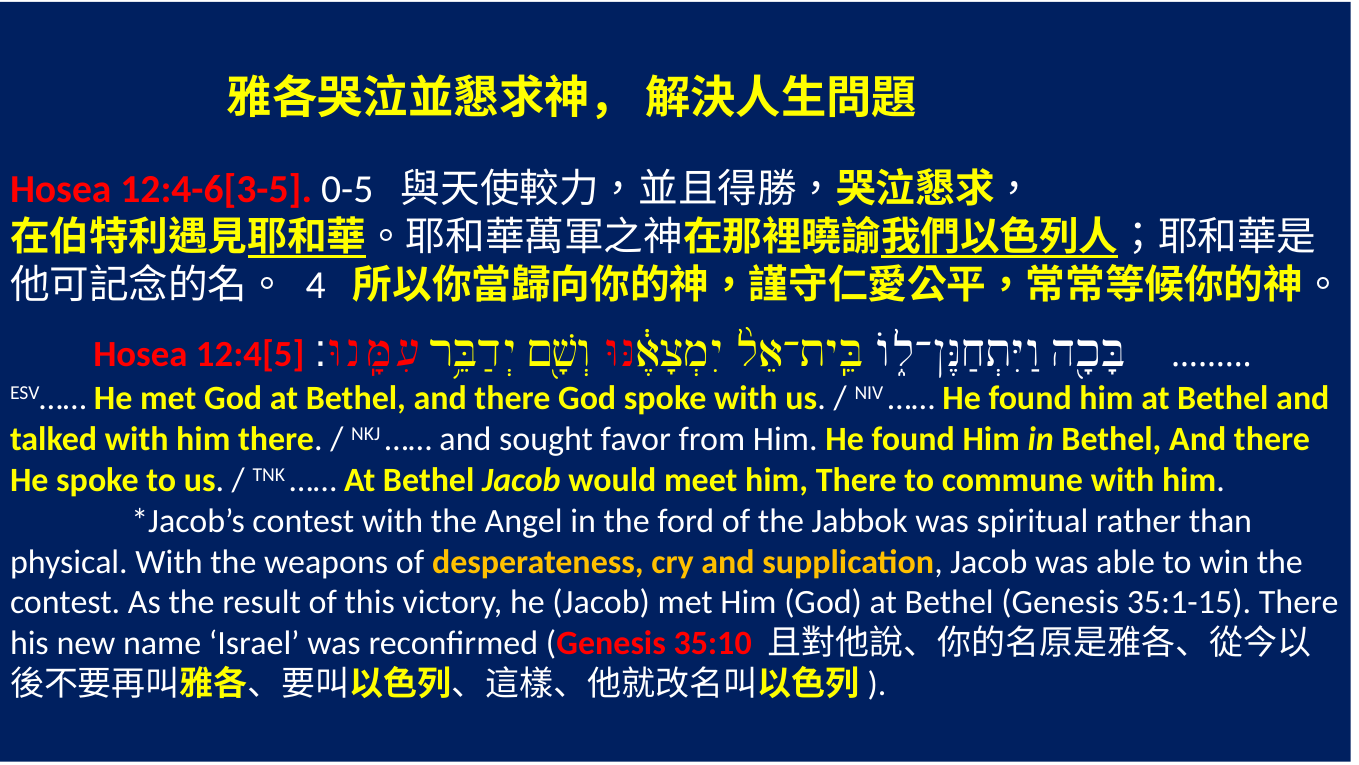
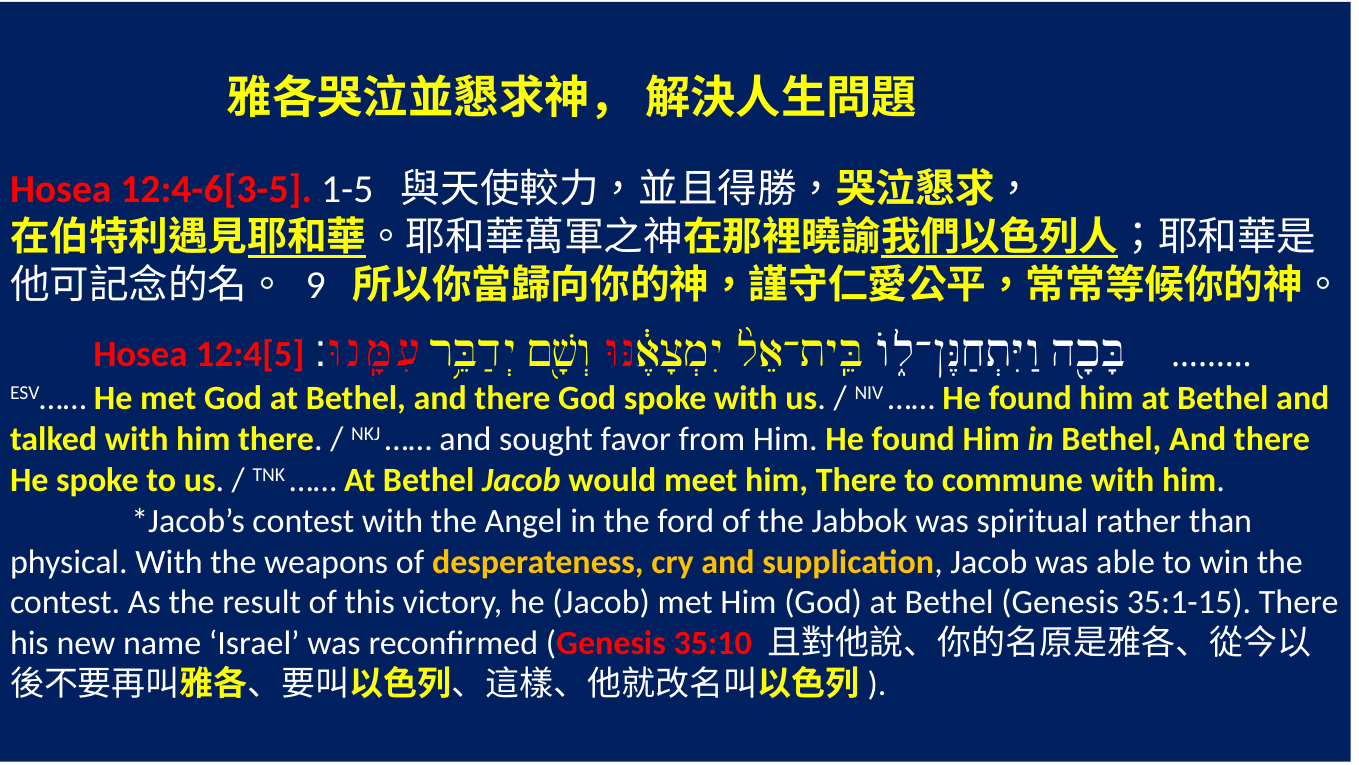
0-5: 0-5 -> 1-5 (347, 190)
4: 4 -> 9 (316, 285)
